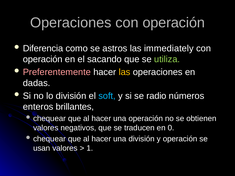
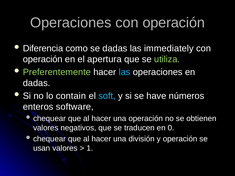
se astros: astros -> dadas (115, 48)
sacando: sacando -> apertura (104, 59)
Preferentemente colour: pink -> light green (57, 72)
las colour: yellow -> light blue (125, 72)
lo división: división -> contain (71, 96)
radio: radio -> have (156, 96)
brillantes: brillantes -> software (75, 107)
